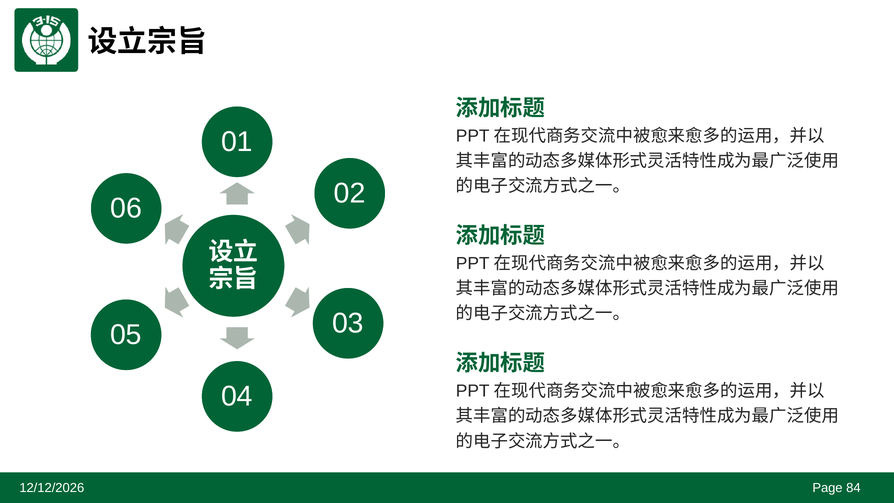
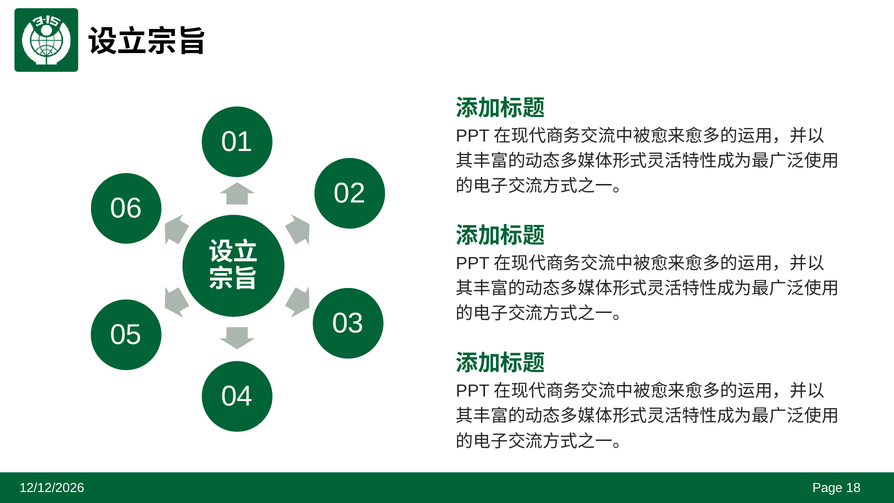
84: 84 -> 18 (853, 488)
